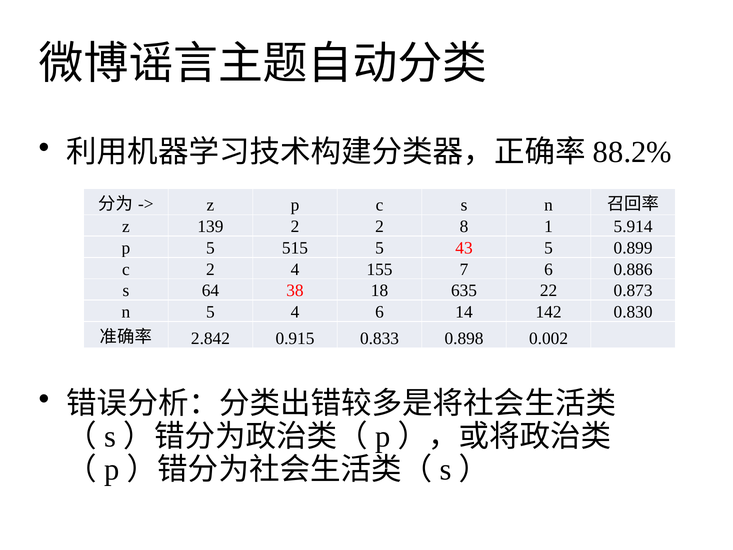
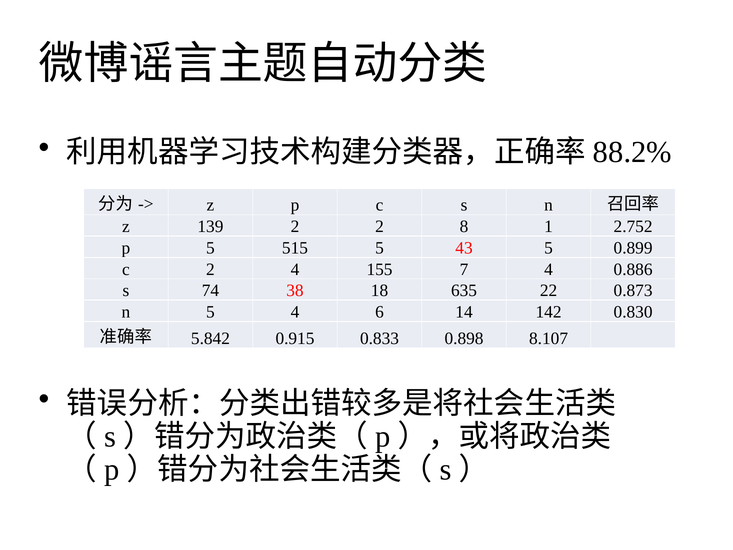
5.914: 5.914 -> 2.752 (633, 226)
7 6: 6 -> 4 (549, 269)
64: 64 -> 74 (210, 291)
2.842: 2.842 -> 5.842 (210, 338)
0.002: 0.002 -> 8.107 (549, 338)
